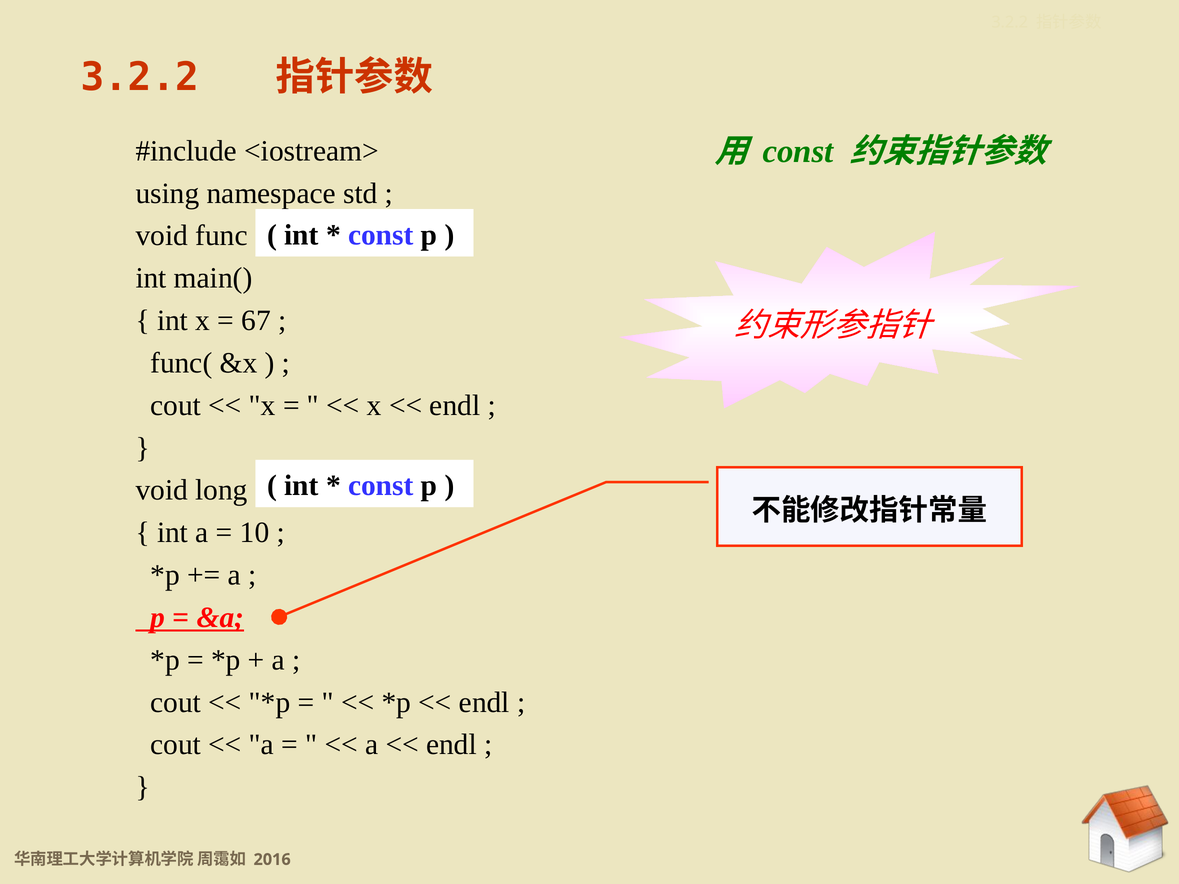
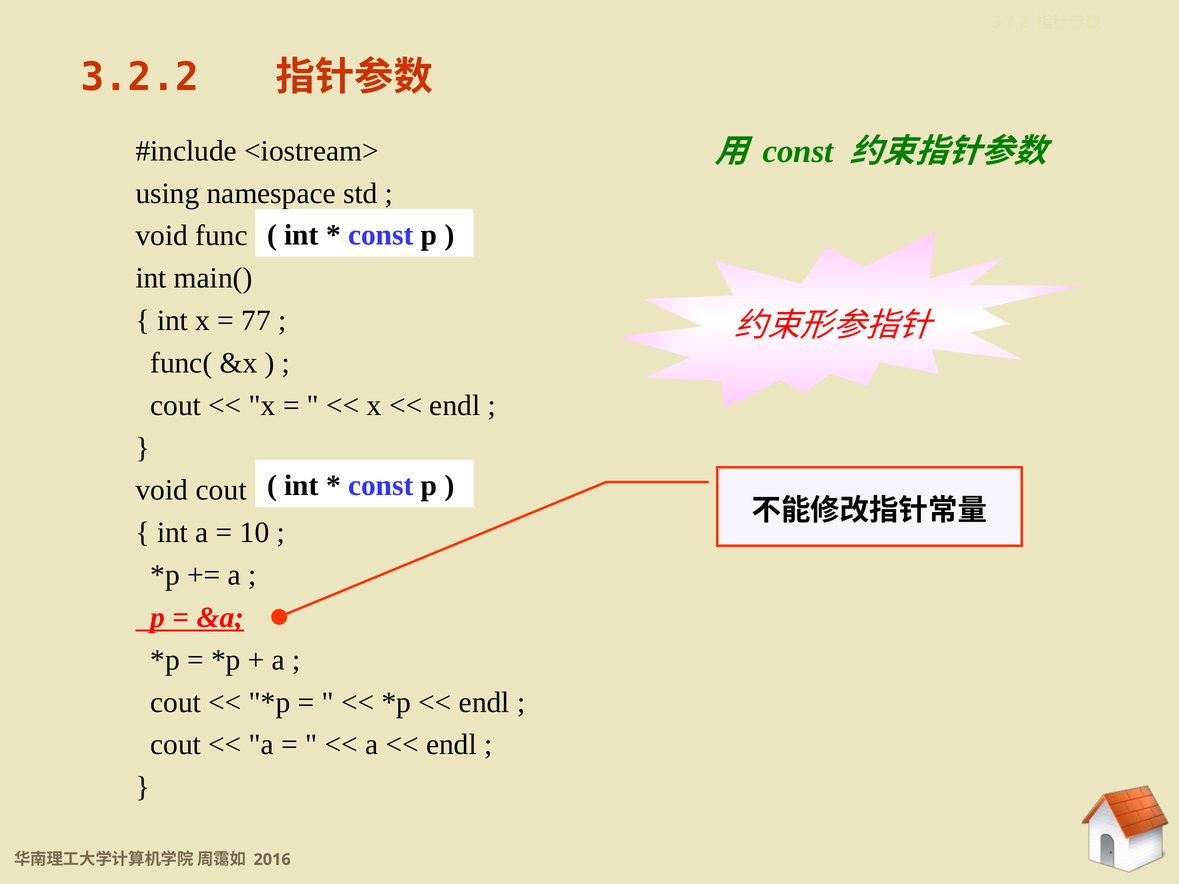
67: 67 -> 77 (256, 321)
void long: long -> cout (221, 490)
